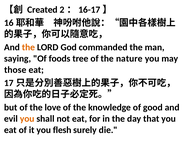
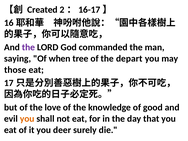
the colour: orange -> purple (28, 47)
foods: foods -> when (60, 59)
nature: nature -> depart (129, 59)
flesh: flesh -> deer (62, 130)
